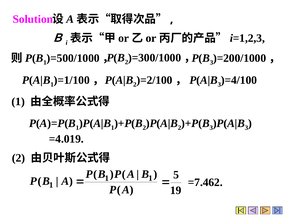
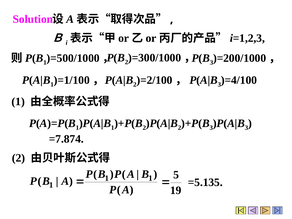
=4.019: =4.019 -> =7.874 (66, 139)
=7.462: =7.462 -> =5.135 (205, 182)
